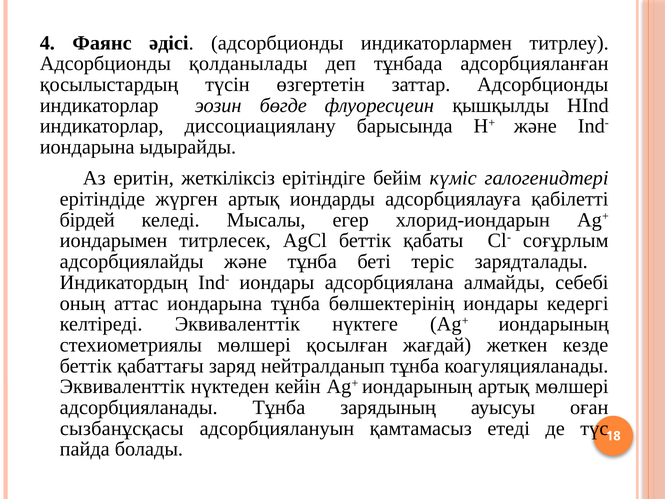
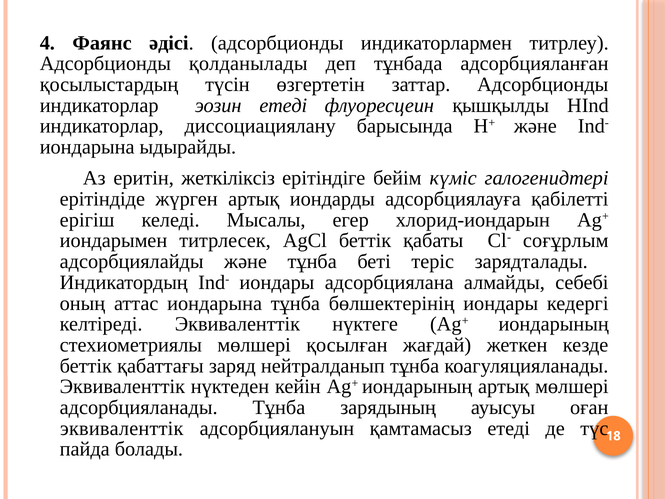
эозин бөгде: бөгде -> етеді (283, 105)
бірдей: бірдей -> ерігіш (87, 220)
сызбанұсқасы: сызбанұсқасы -> эквиваленттік (122, 428)
